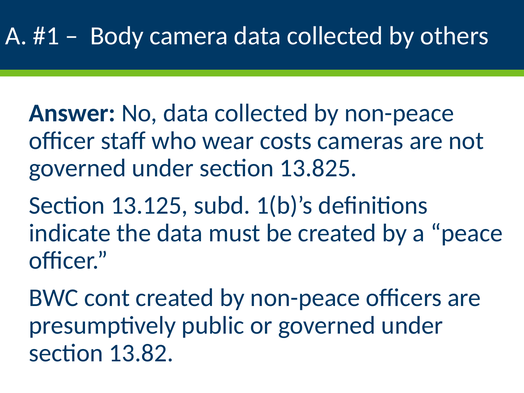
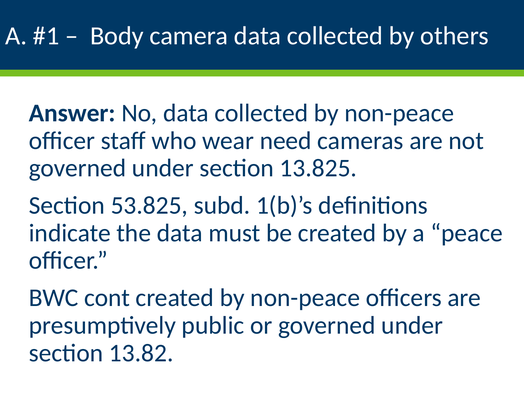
costs: costs -> need (286, 141)
13.125: 13.125 -> 53.825 (149, 206)
